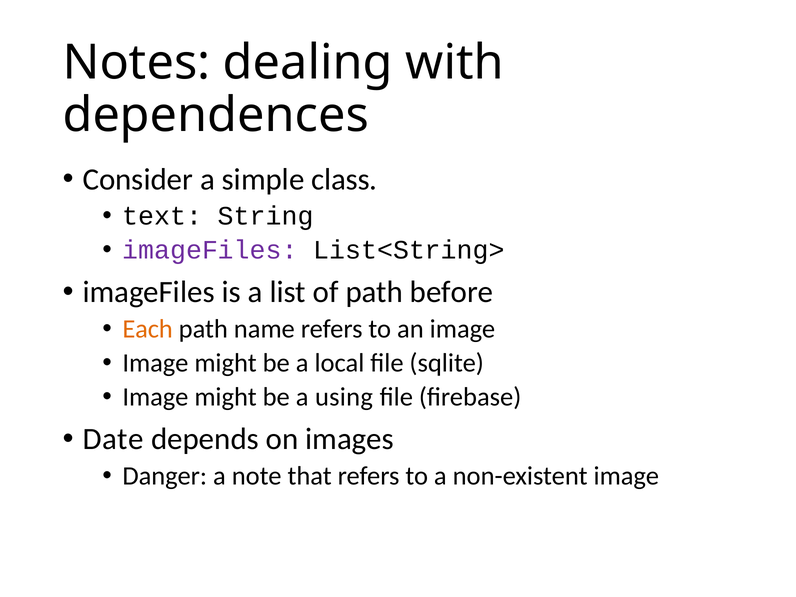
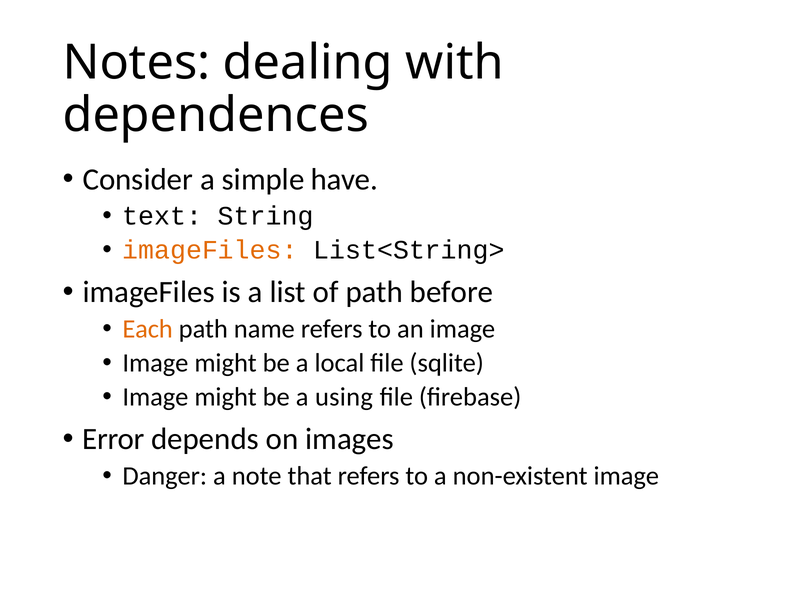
class: class -> have (344, 179)
imageFiles colour: purple -> orange (210, 250)
Date: Date -> Error (114, 439)
